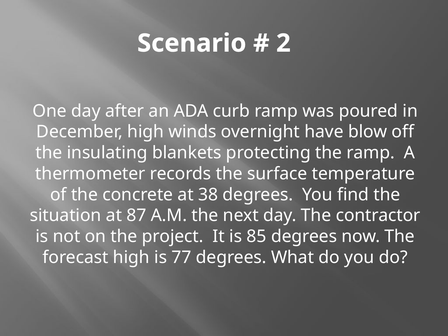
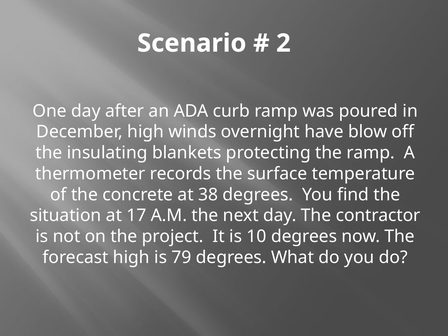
87: 87 -> 17 (136, 216)
85: 85 -> 10 (257, 236)
77: 77 -> 79 (181, 257)
